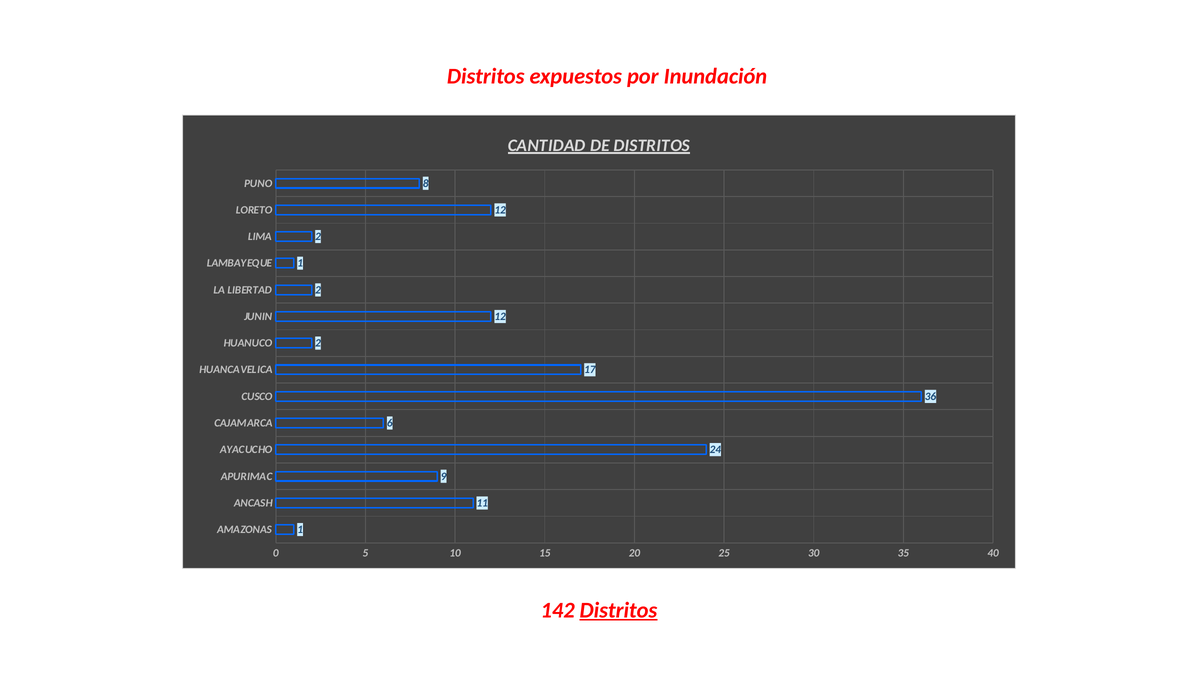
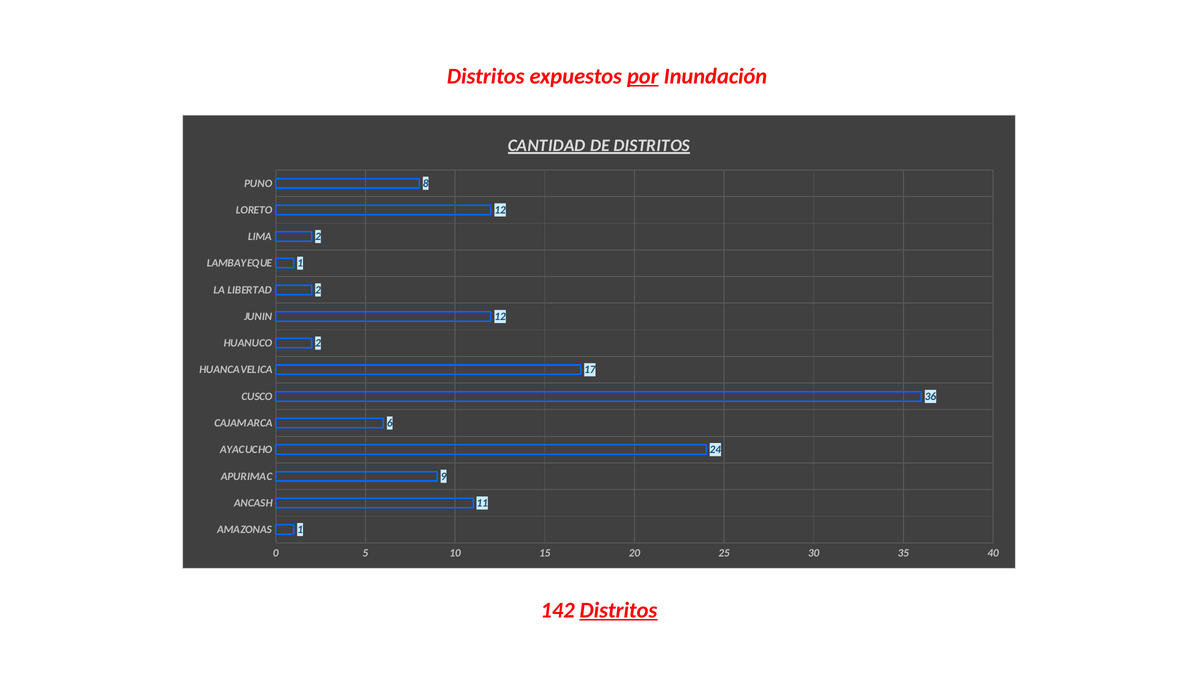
por underline: none -> present (643, 76)
